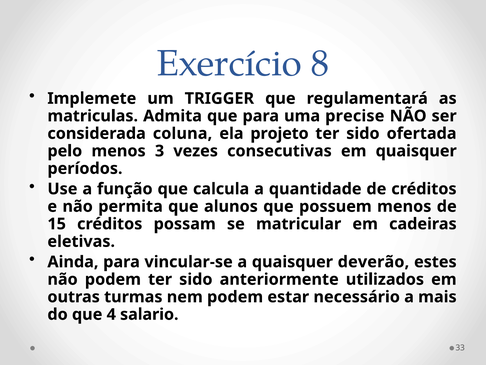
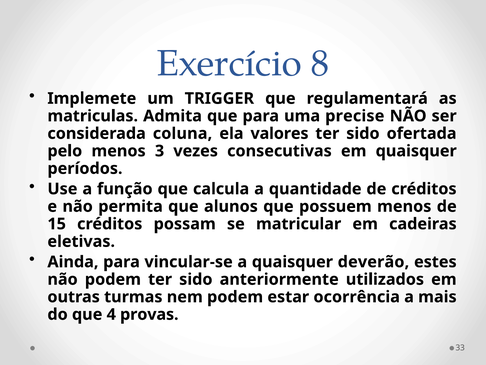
projeto: projeto -> valores (280, 133)
necessário: necessário -> ocorrência (357, 297)
salario: salario -> provas (149, 314)
